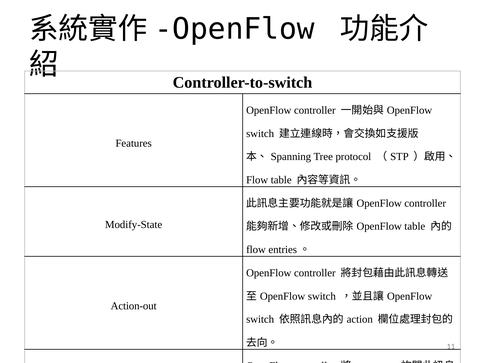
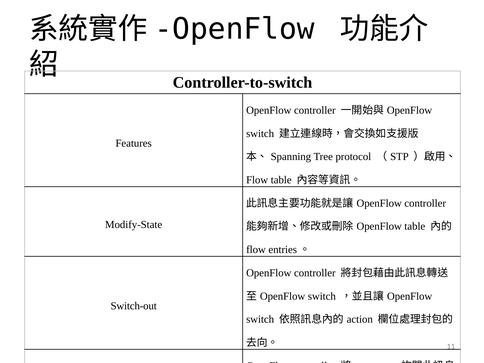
Action-out: Action-out -> Switch-out (134, 306)
